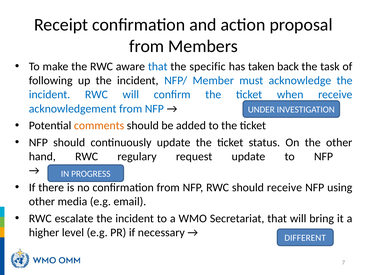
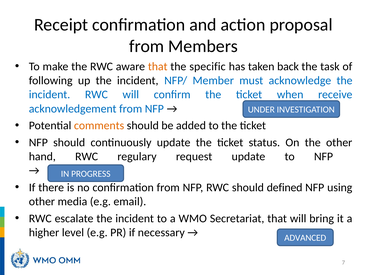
that colour: blue -> orange (158, 67)
should receive: receive -> defined (285, 188)
DIFFERENT: DIFFERENT -> ADVANCED (305, 238)
